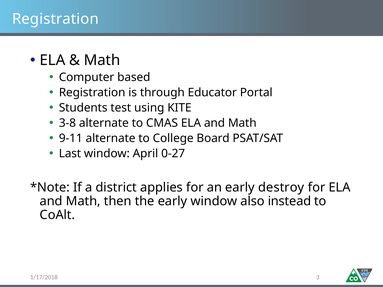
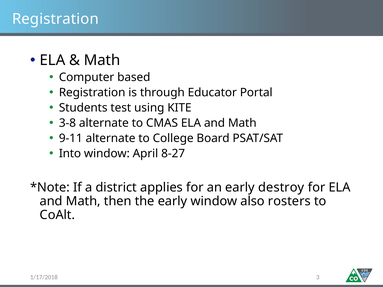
Last: Last -> Into (70, 154)
0-27: 0-27 -> 8-27 (173, 154)
instead: instead -> rosters (289, 201)
